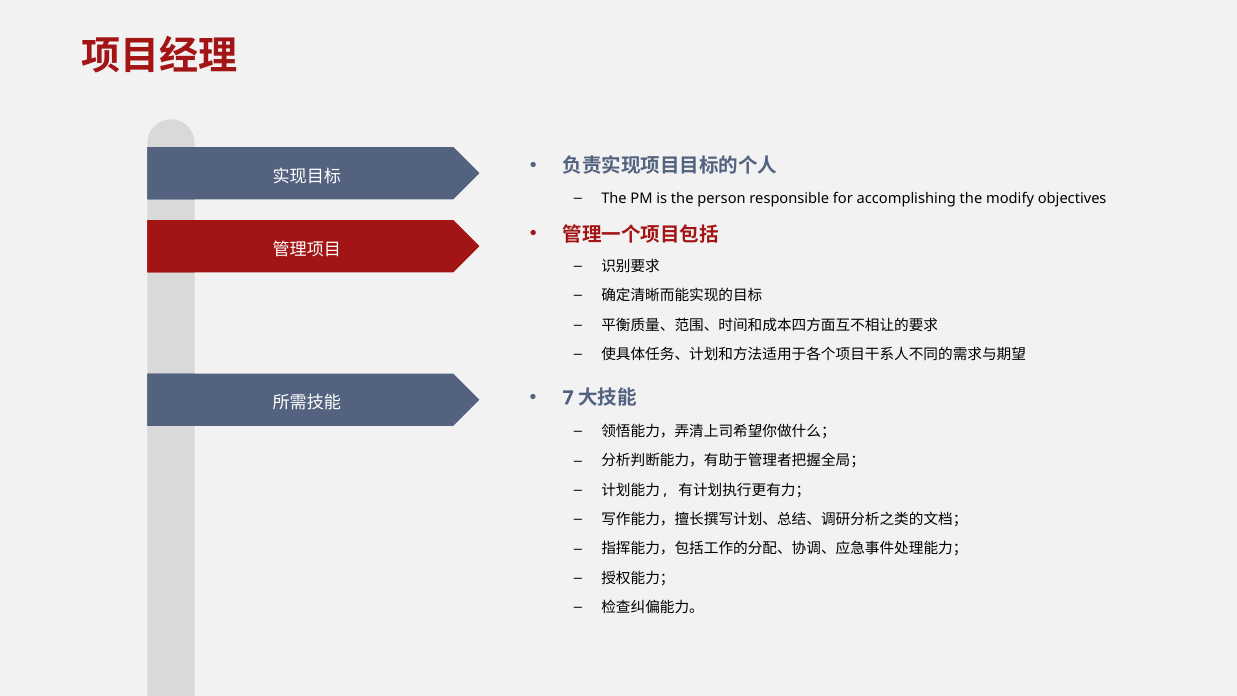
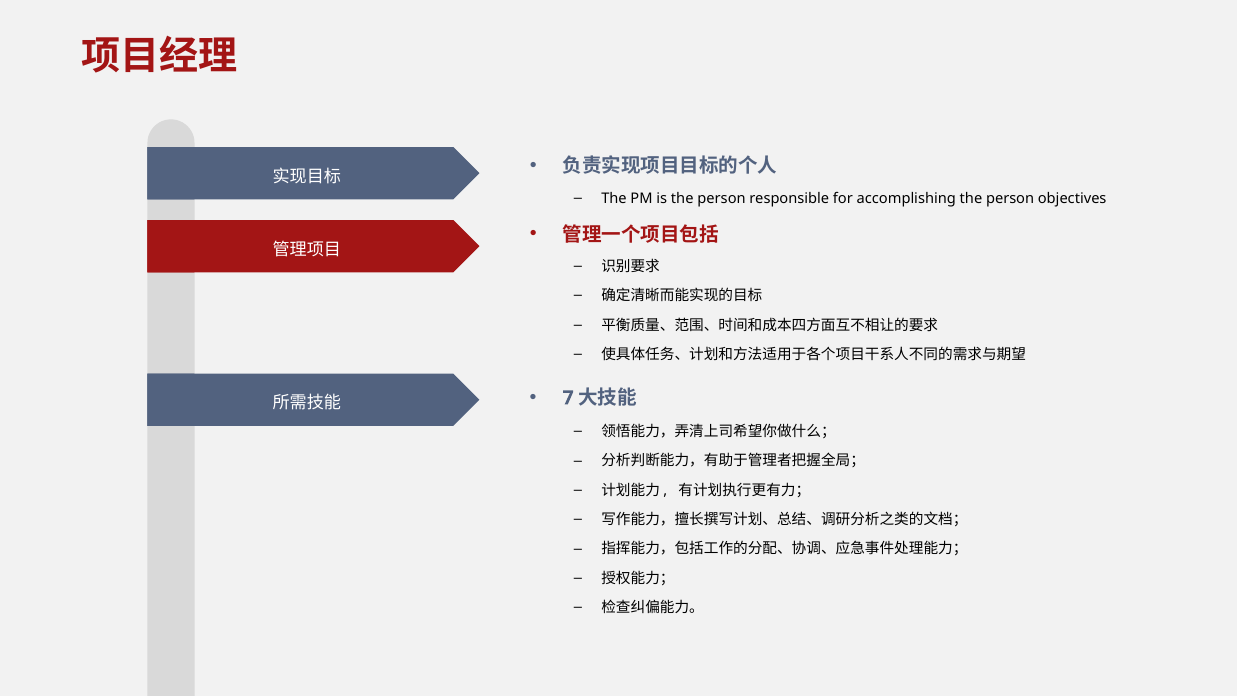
accomplishing the modify: modify -> person (1010, 198)
